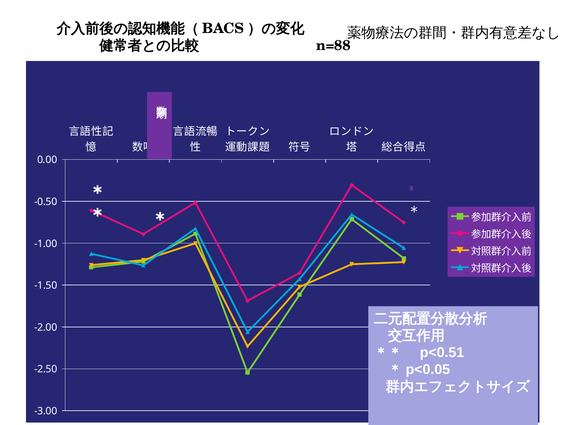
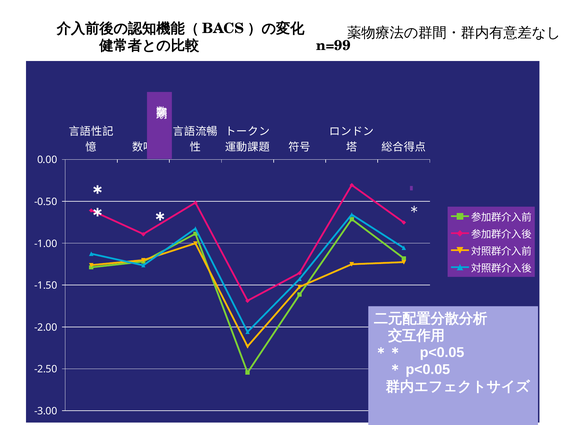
n=88: n=88 -> n=99 (333, 45)
p<0.51: p<0.51 -> p<0.05 (442, 353)
